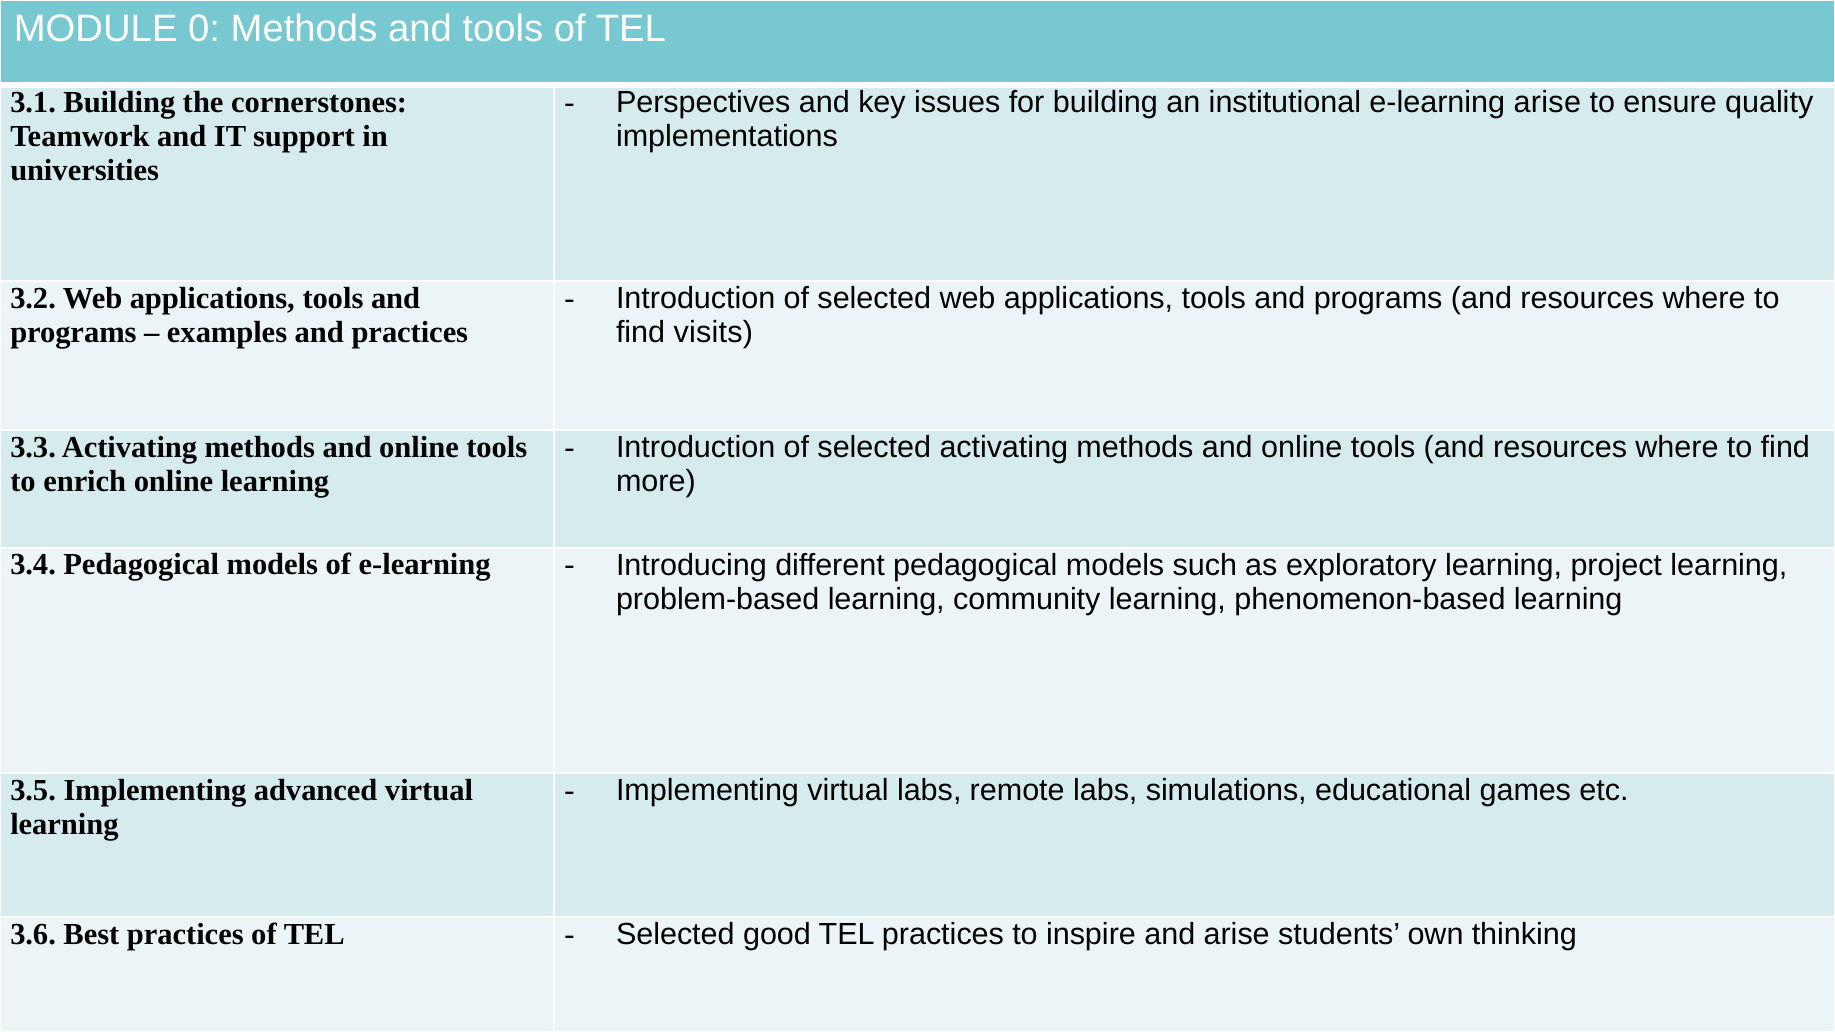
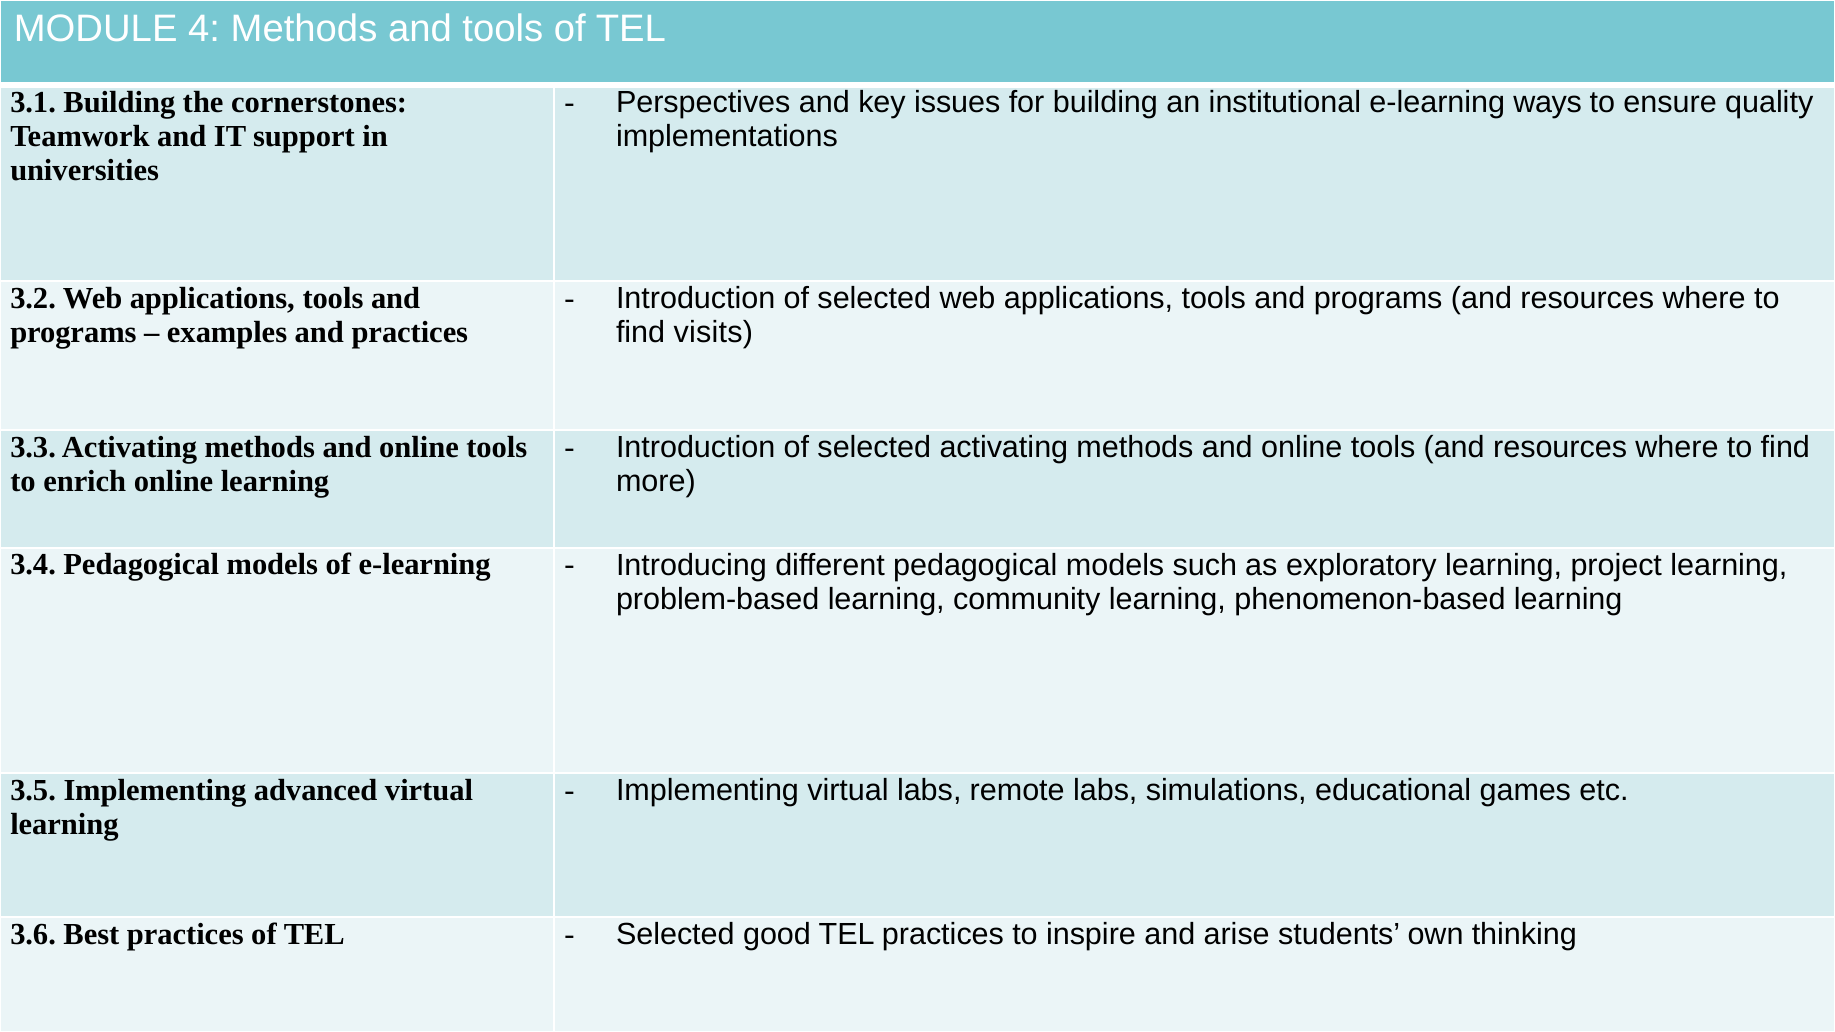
0: 0 -> 4 (204, 29)
e-learning arise: arise -> ways (1548, 102)
